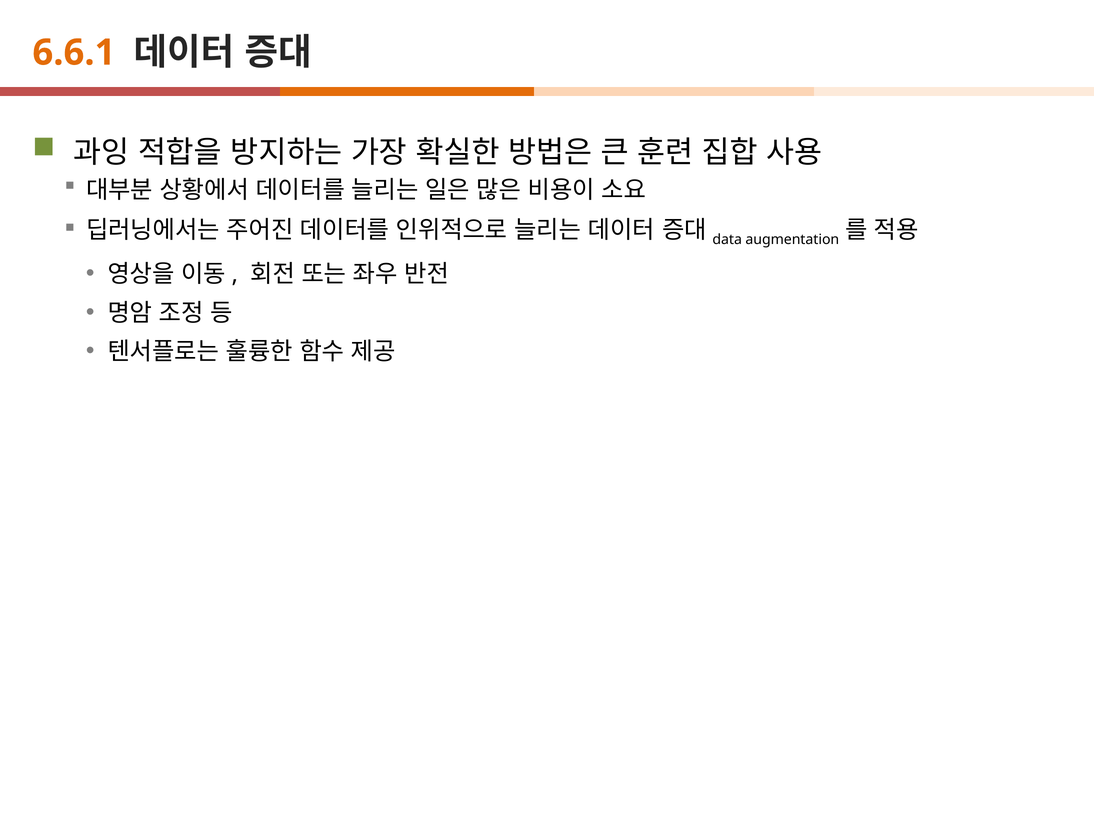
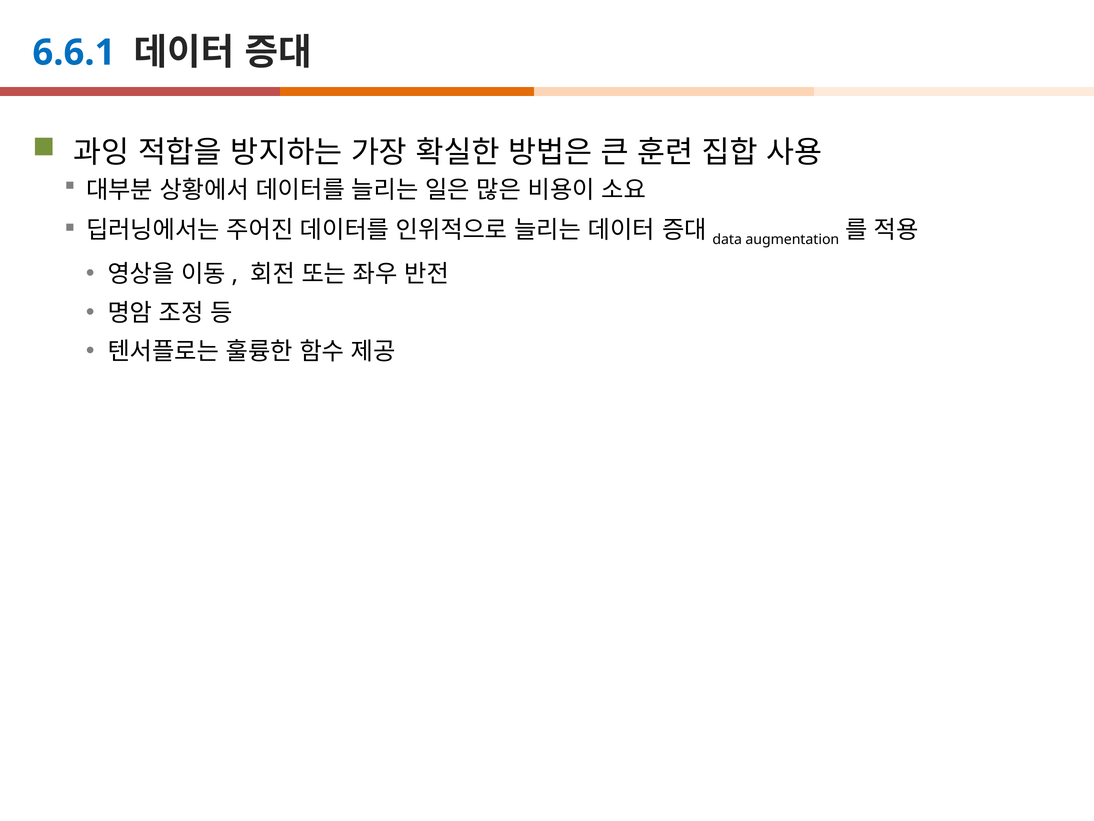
6.6.1 colour: orange -> blue (74, 53)
